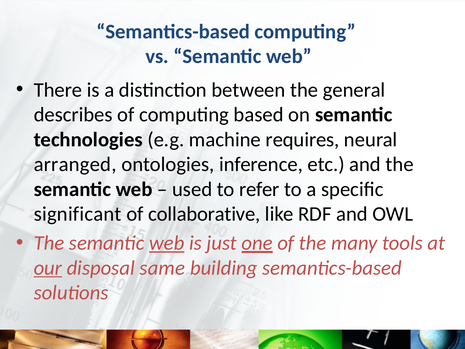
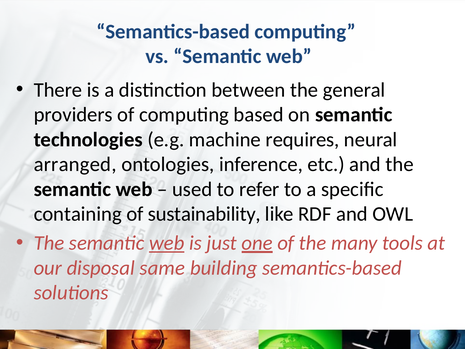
describes: describes -> providers (73, 115)
significant: significant -> containing (78, 214)
collaborative: collaborative -> sustainability (204, 214)
our underline: present -> none (48, 268)
